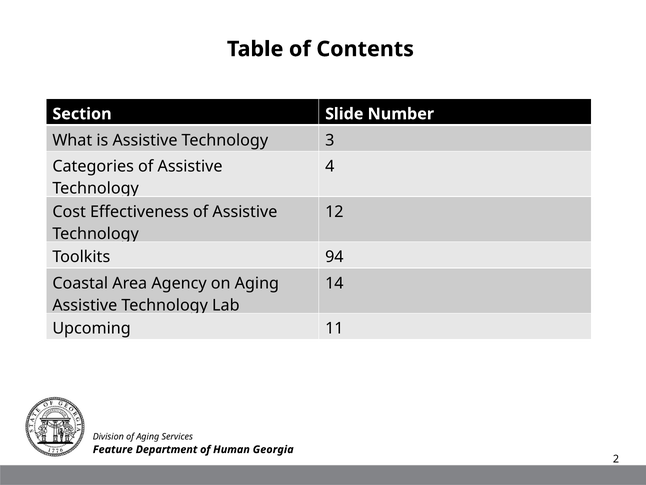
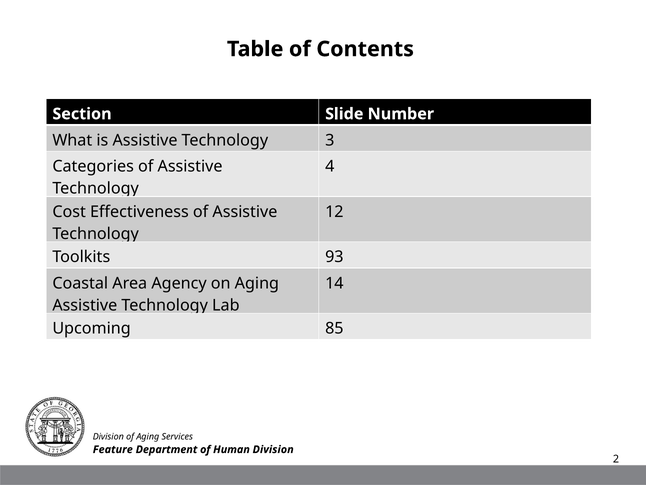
94: 94 -> 93 (334, 257)
11: 11 -> 85 (334, 328)
Human Georgia: Georgia -> Division (273, 449)
